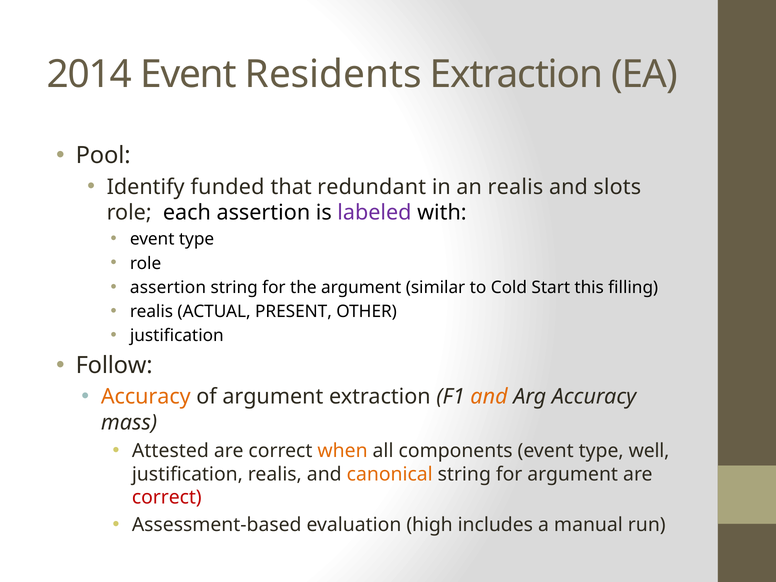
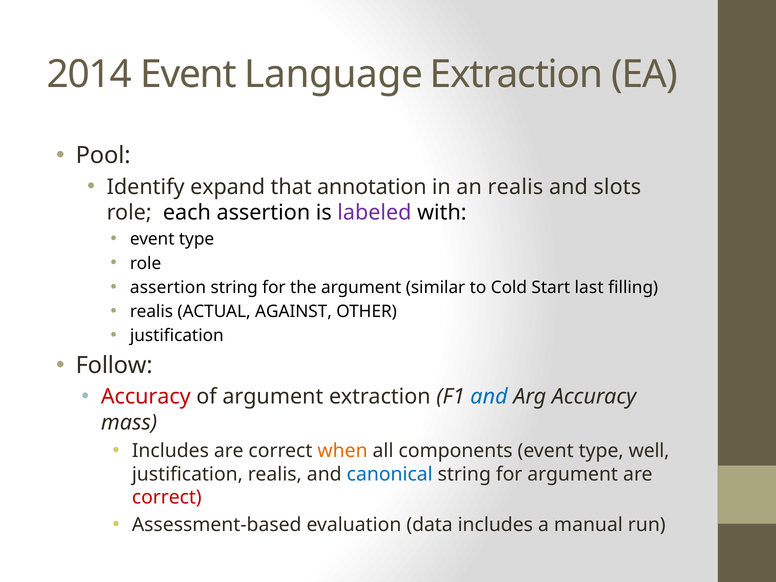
Residents: Residents -> Language (334, 75)
funded: funded -> expand (228, 187)
redundant: redundant -> annotation (372, 187)
this: this -> last (589, 287)
PRESENT: PRESENT -> AGAINST (294, 312)
Accuracy colour: orange -> red (146, 397)
and colour: orange -> blue (489, 397)
Attested: Attested -> Includes (170, 451)
canonical colour: orange -> blue (390, 474)
high: high -> data (430, 525)
